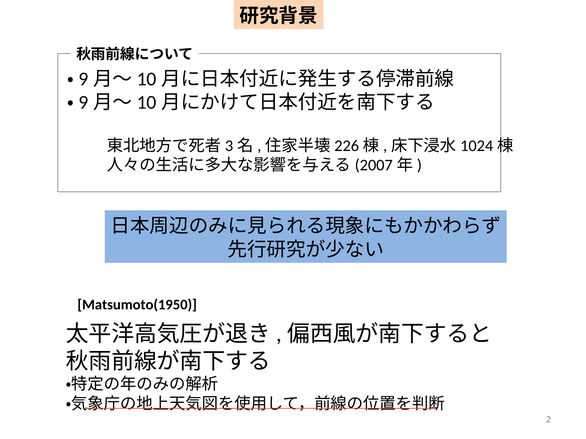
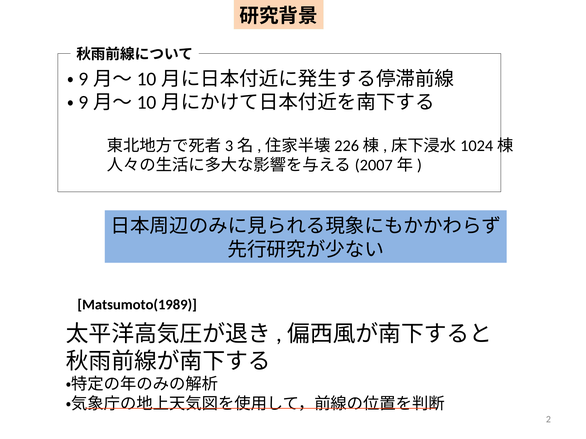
Matsumoto(1950: Matsumoto(1950 -> Matsumoto(1989 (137, 305)
